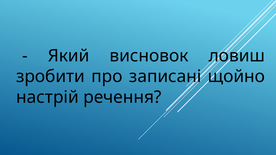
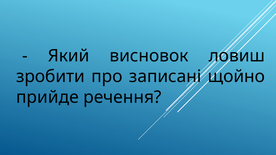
настрій: настрій -> прийде (47, 97)
